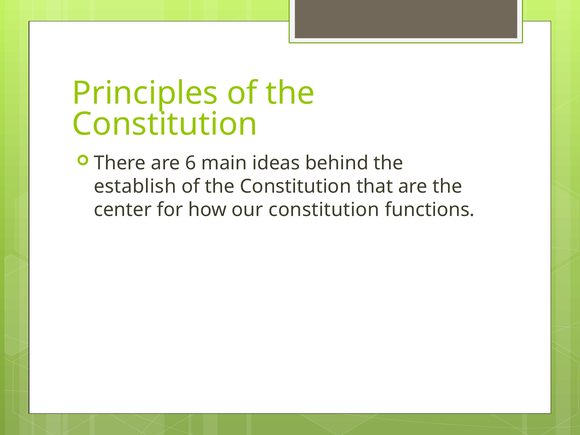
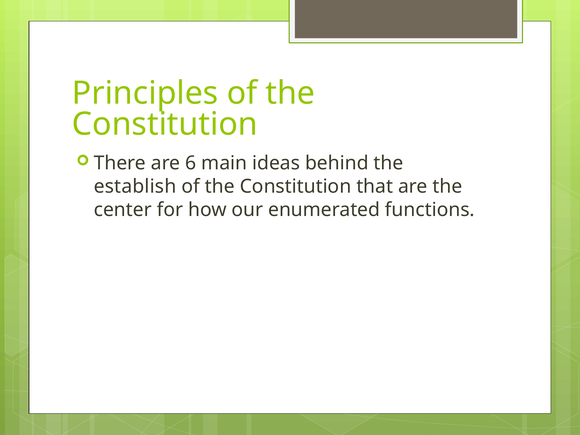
our constitution: constitution -> enumerated (324, 210)
